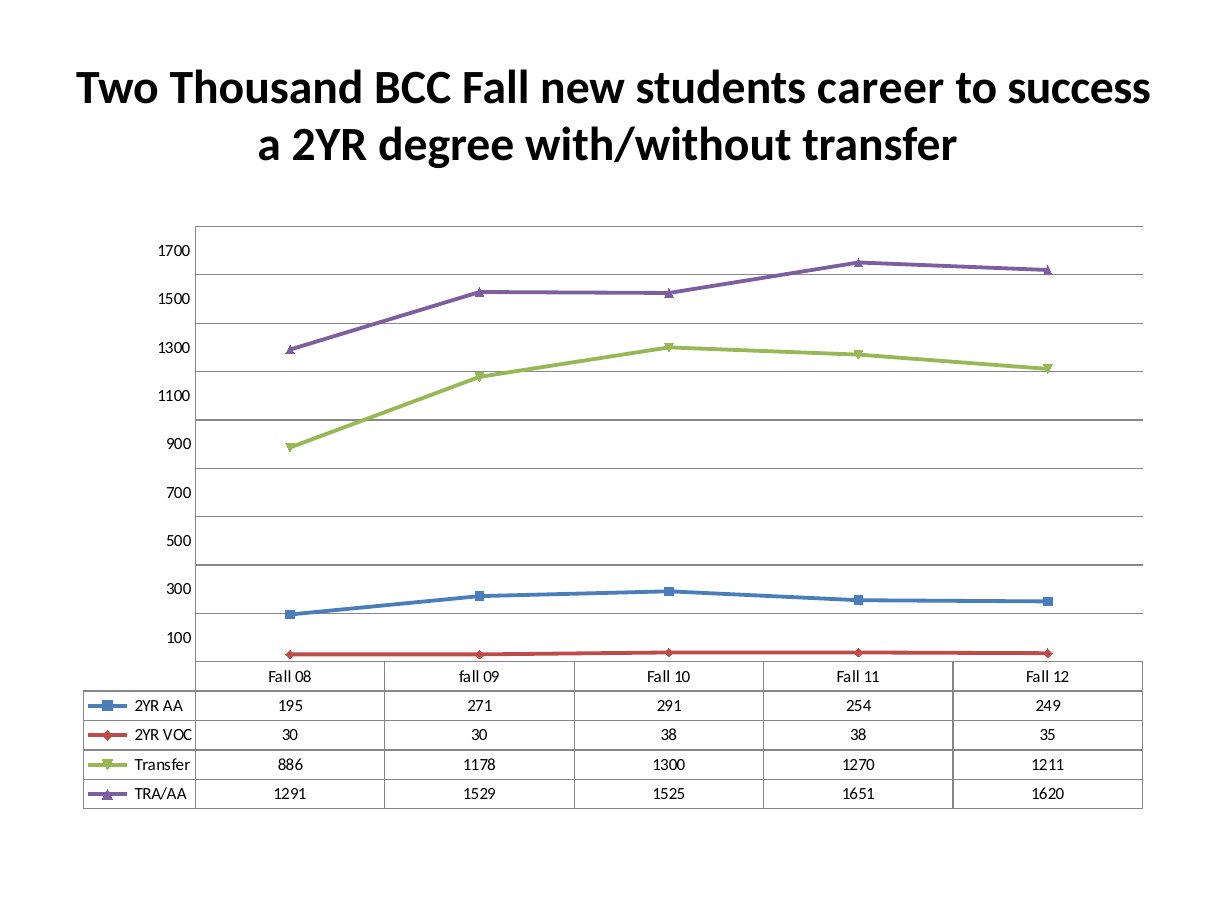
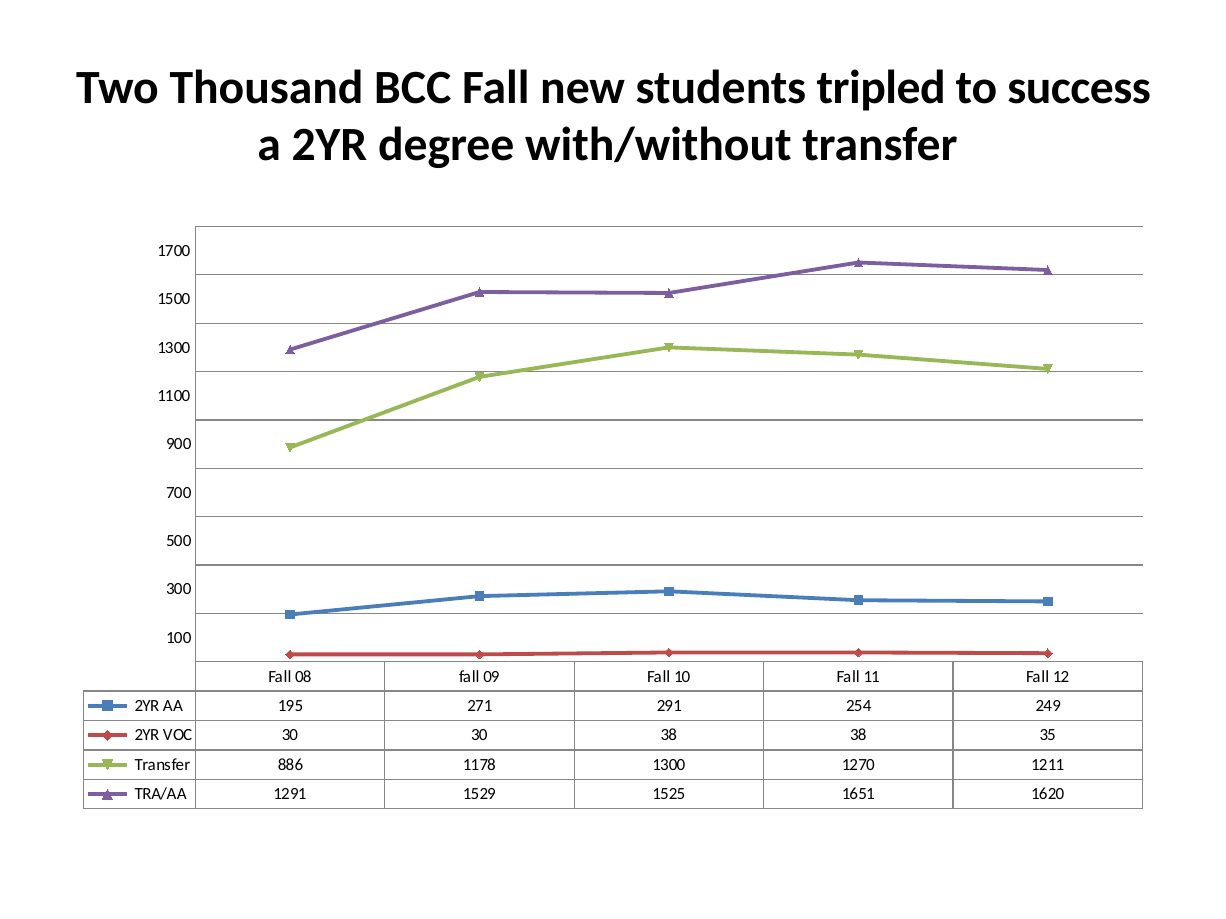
career: career -> tripled (881, 88)
